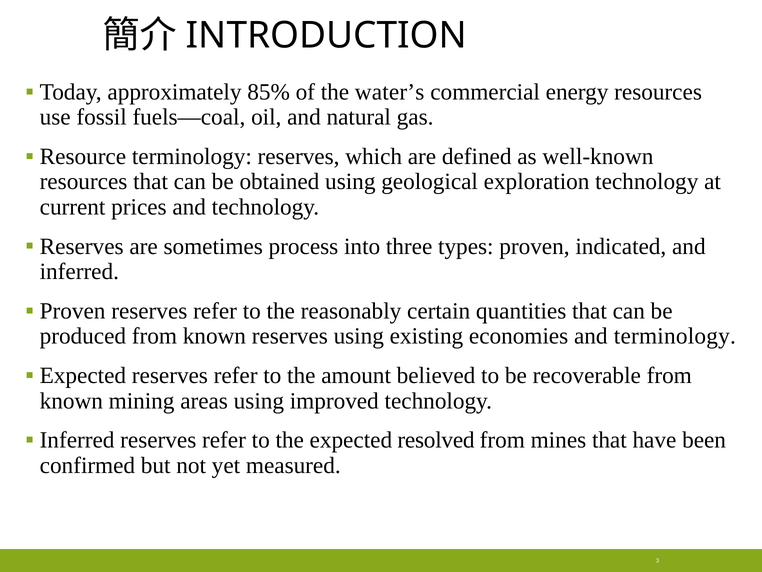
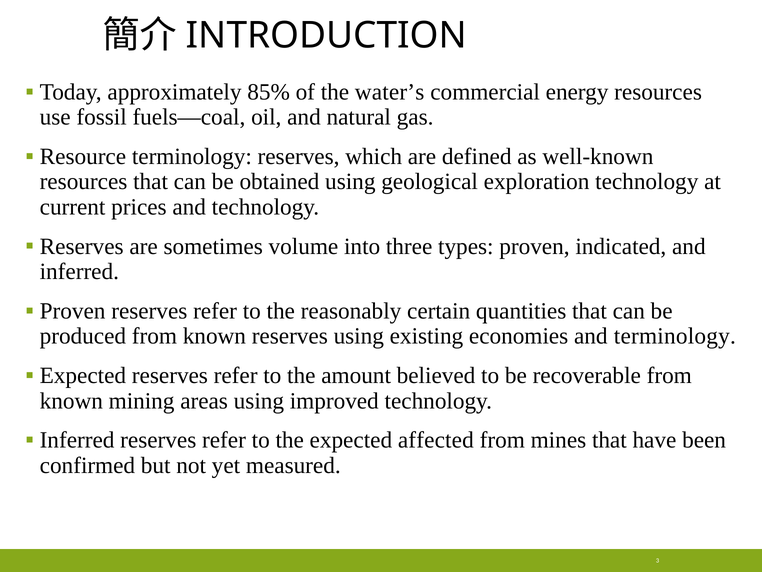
process: process -> volume (303, 246)
resolved: resolved -> affected (436, 440)
